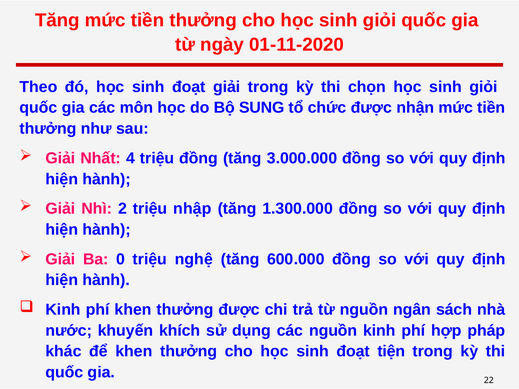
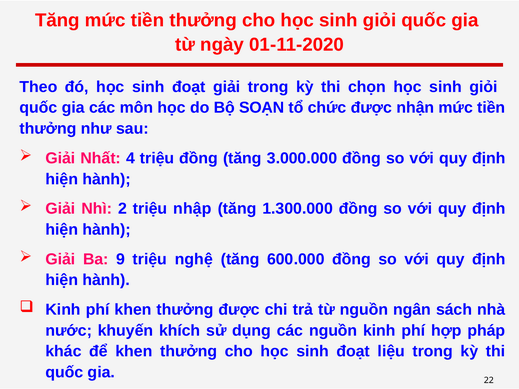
SUNG: SUNG -> SOẠN (262, 108)
0: 0 -> 9 (121, 259)
tiện: tiện -> liệu (391, 352)
